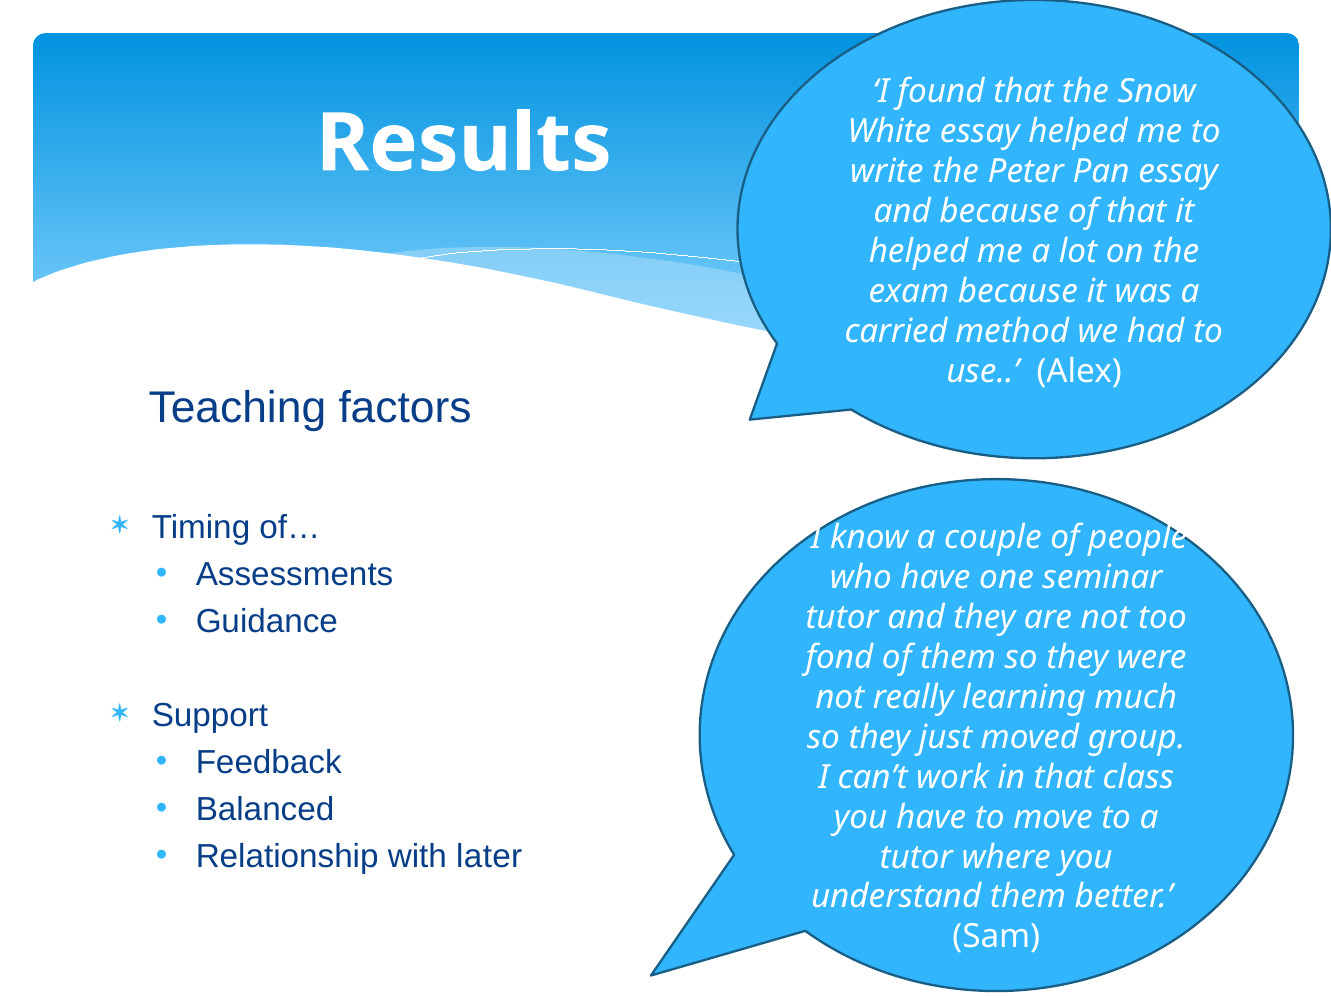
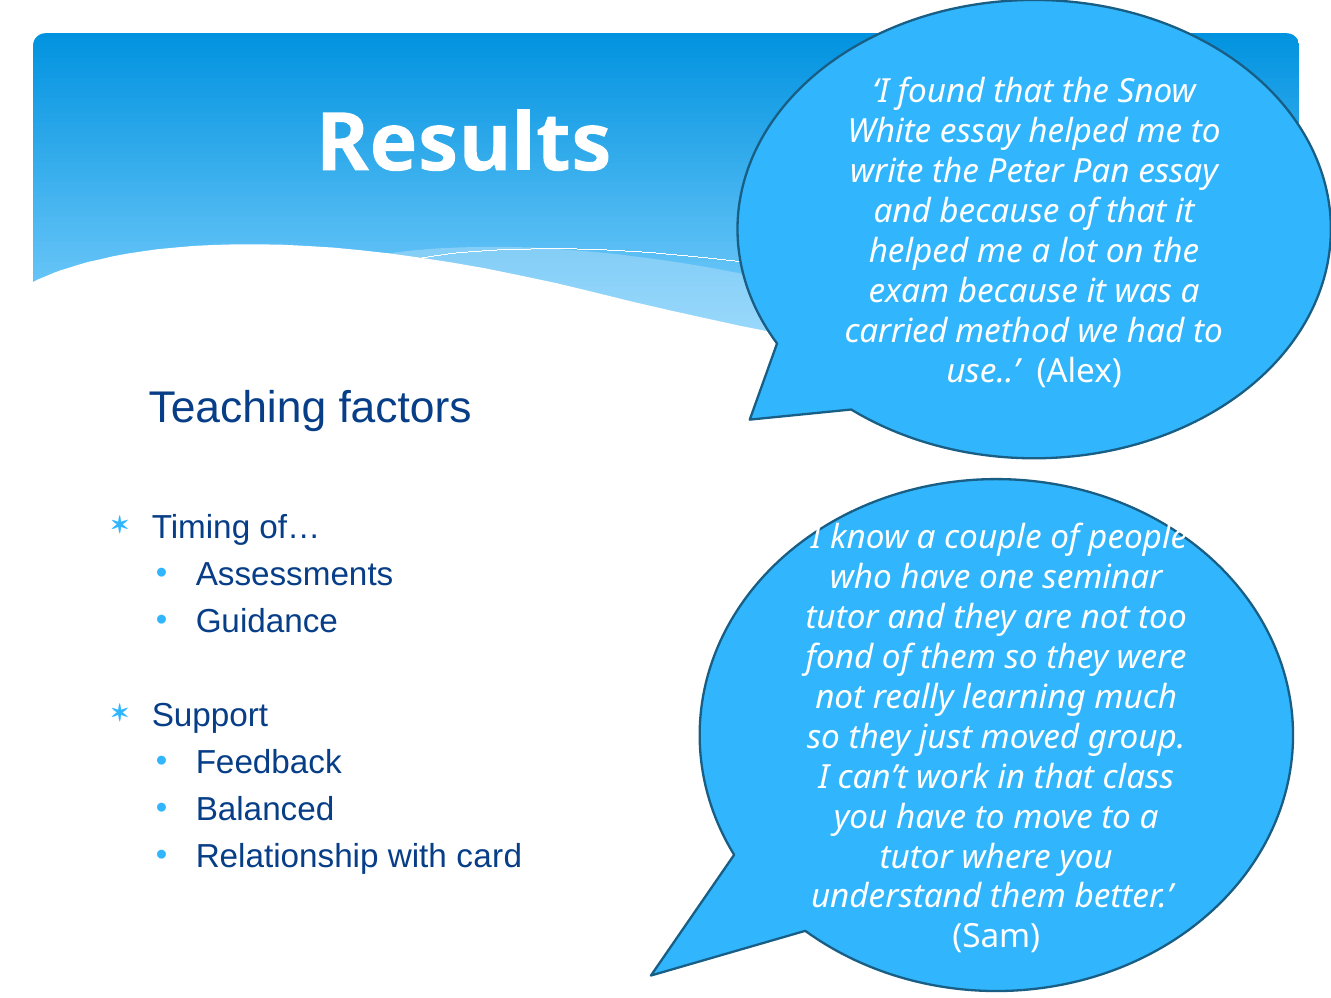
later: later -> card (489, 857)
